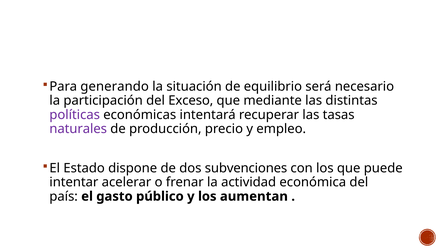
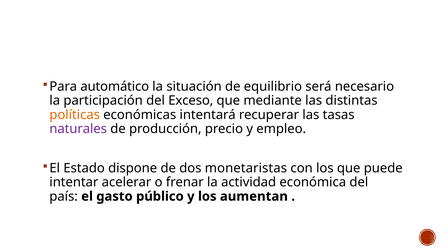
generando: generando -> automático (115, 87)
políticas colour: purple -> orange (75, 115)
subvenciones: subvenciones -> monetaristas (246, 168)
